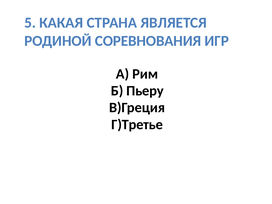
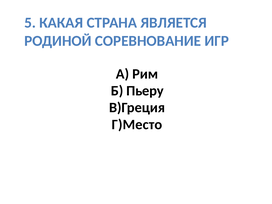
СОРЕВНОВАНИЯ: СОРЕВНОВАНИЯ -> СОРЕВНОВАНИЕ (148, 41)
Г)Третье: Г)Третье -> Г)Место (137, 124)
